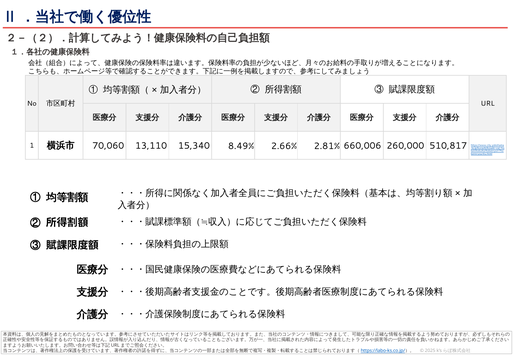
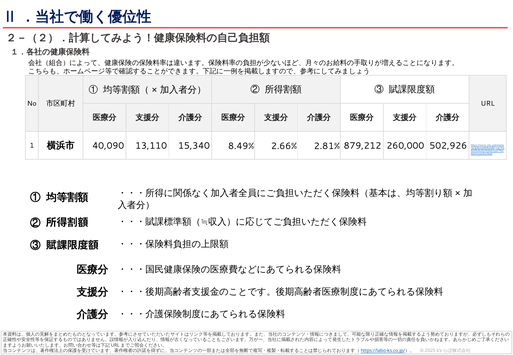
70,060: 70,060 -> 40,090 (108, 146)
660,006: 660,006 -> 879,212 (363, 146)
510,817: 510,817 -> 502,926 (448, 146)
